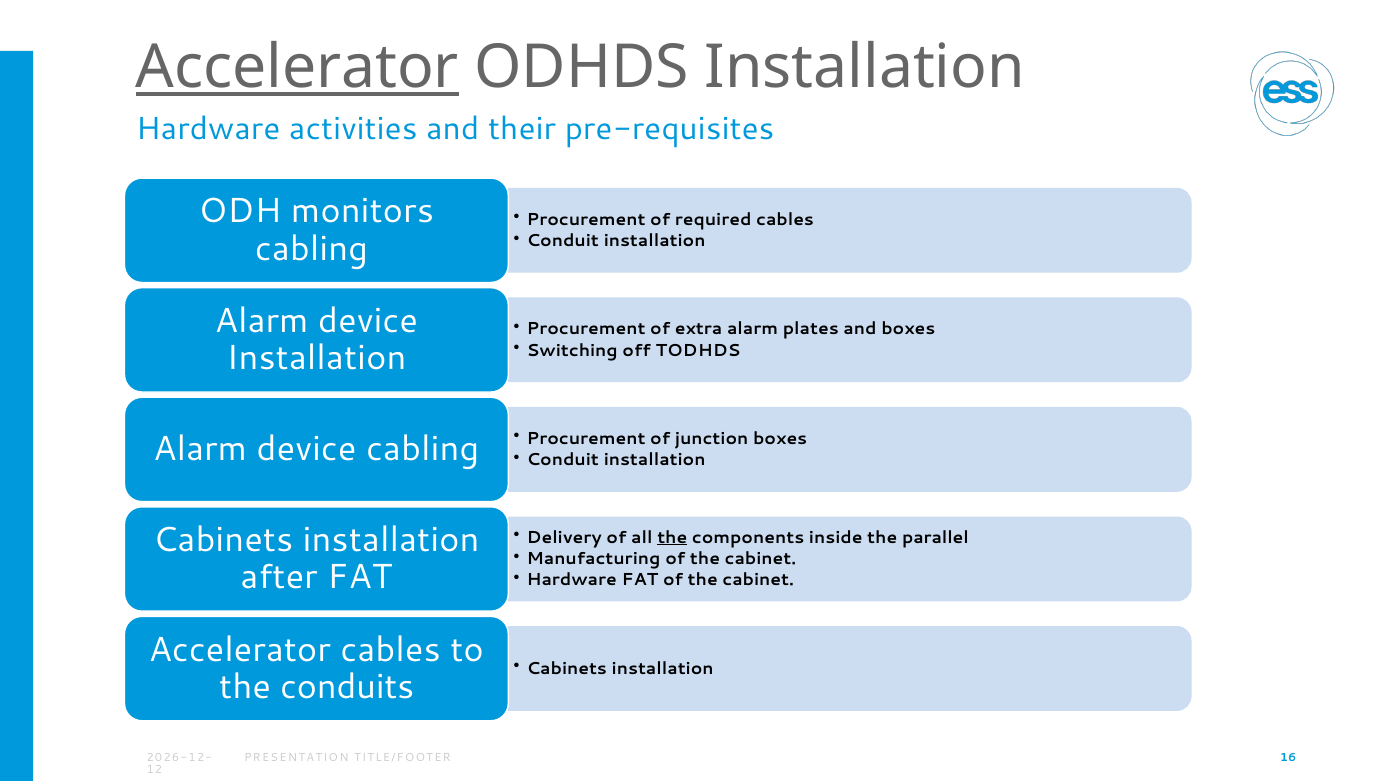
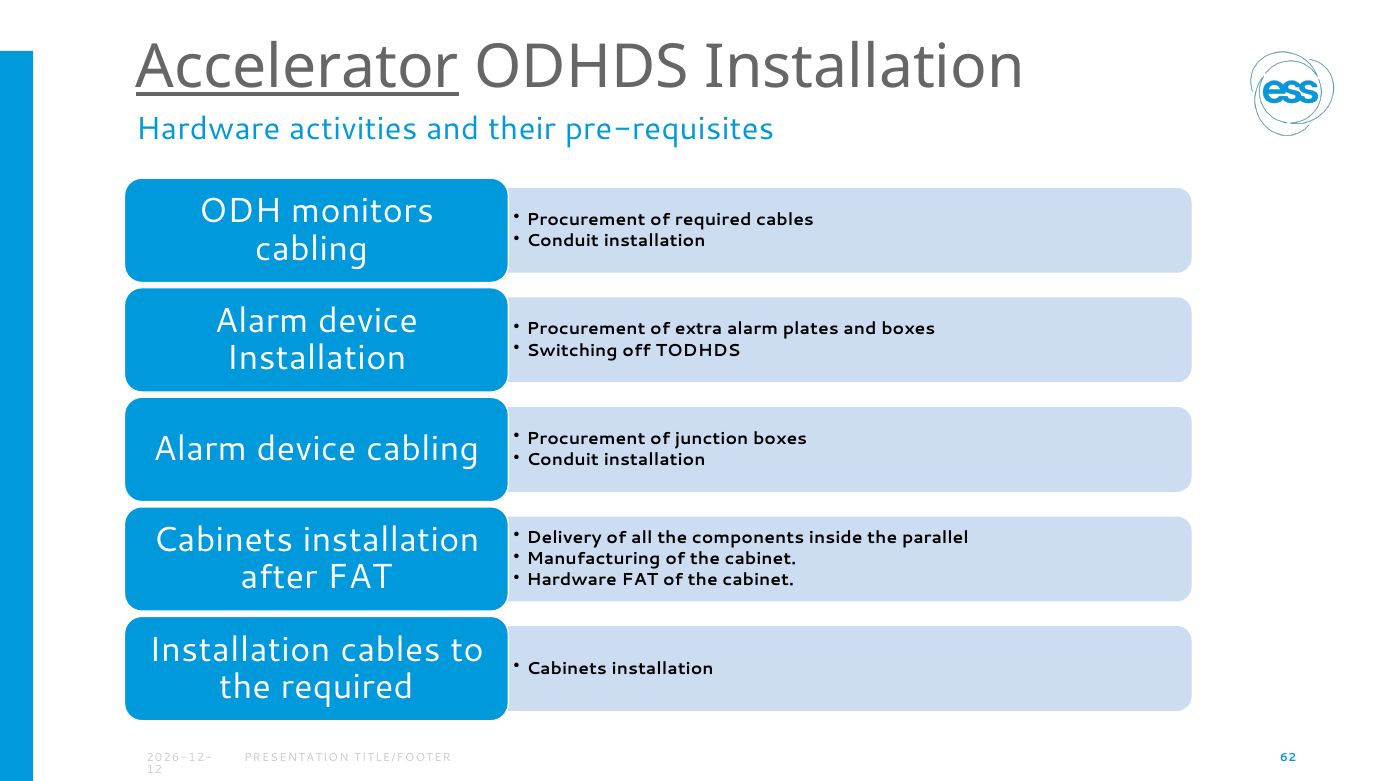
the underline: present -> none (672, 537)
Accelerator: Accelerator -> Installation (240, 649)
the conduits: conduits -> required (347, 687)
16: 16 -> 62 (1288, 757)
